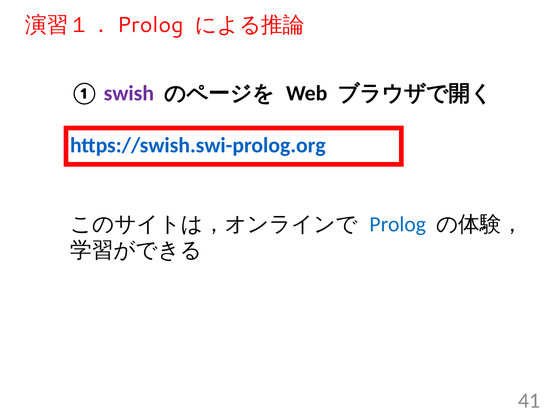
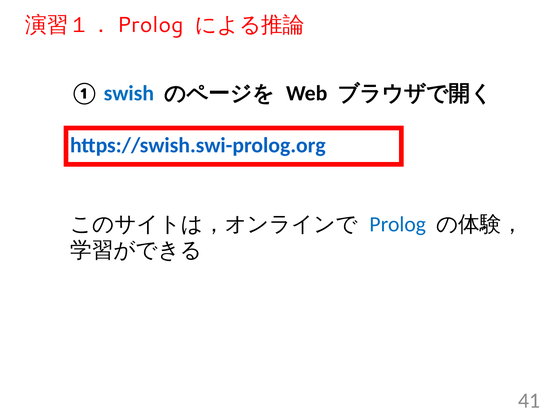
swish colour: purple -> blue (129, 93)
